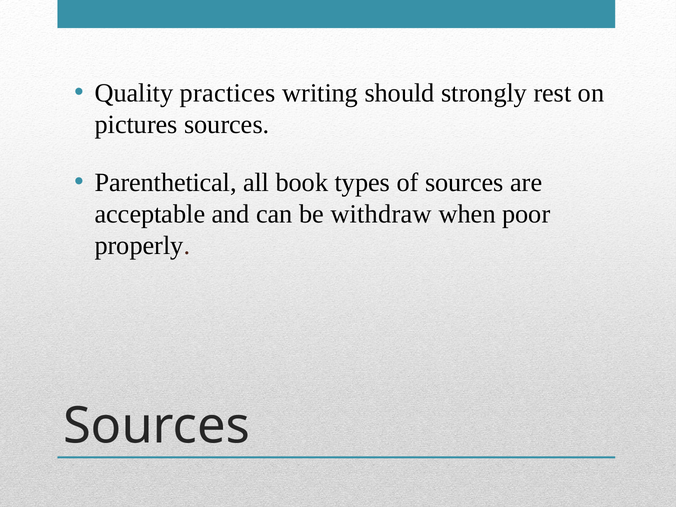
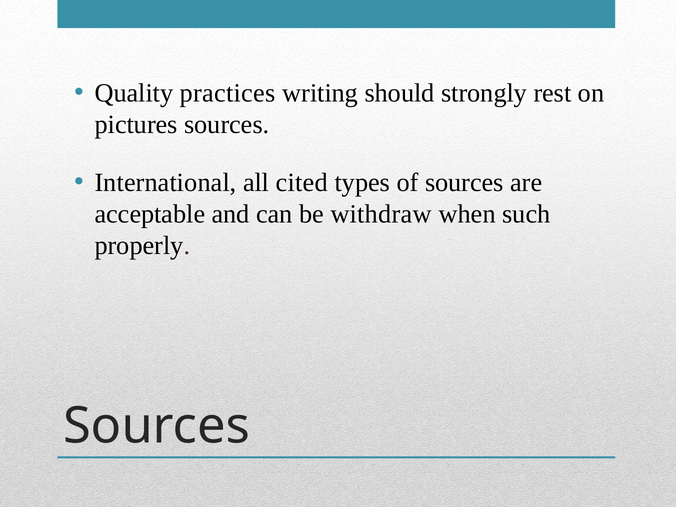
Parenthetical: Parenthetical -> International (166, 182)
book: book -> cited (302, 182)
poor: poor -> such (526, 214)
